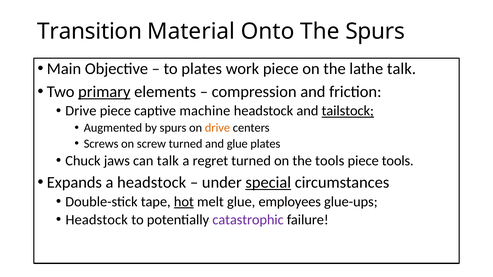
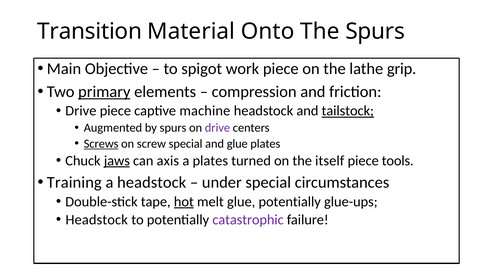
to plates: plates -> spigot (202, 69)
lathe talk: talk -> grip (402, 69)
drive colour: orange -> purple (217, 128)
Screws underline: none -> present (101, 144)
screw turned: turned -> special (186, 144)
jaws underline: none -> present (117, 161)
can talk: talk -> axis (168, 161)
a regret: regret -> plates (210, 161)
the tools: tools -> itself (330, 161)
Expands: Expands -> Training (74, 183)
special underline: present -> none (268, 183)
glue employees: employees -> potentially (290, 202)
